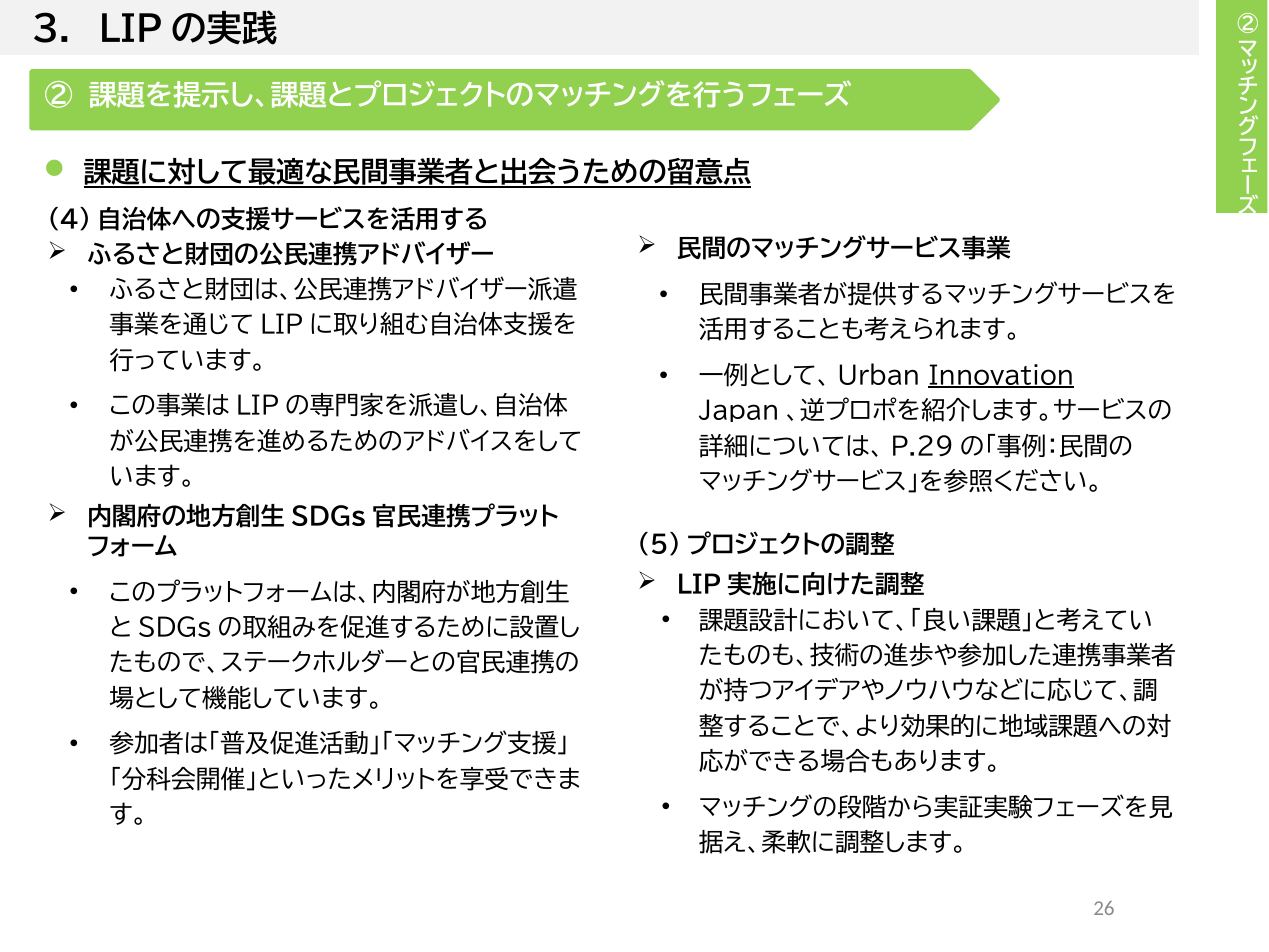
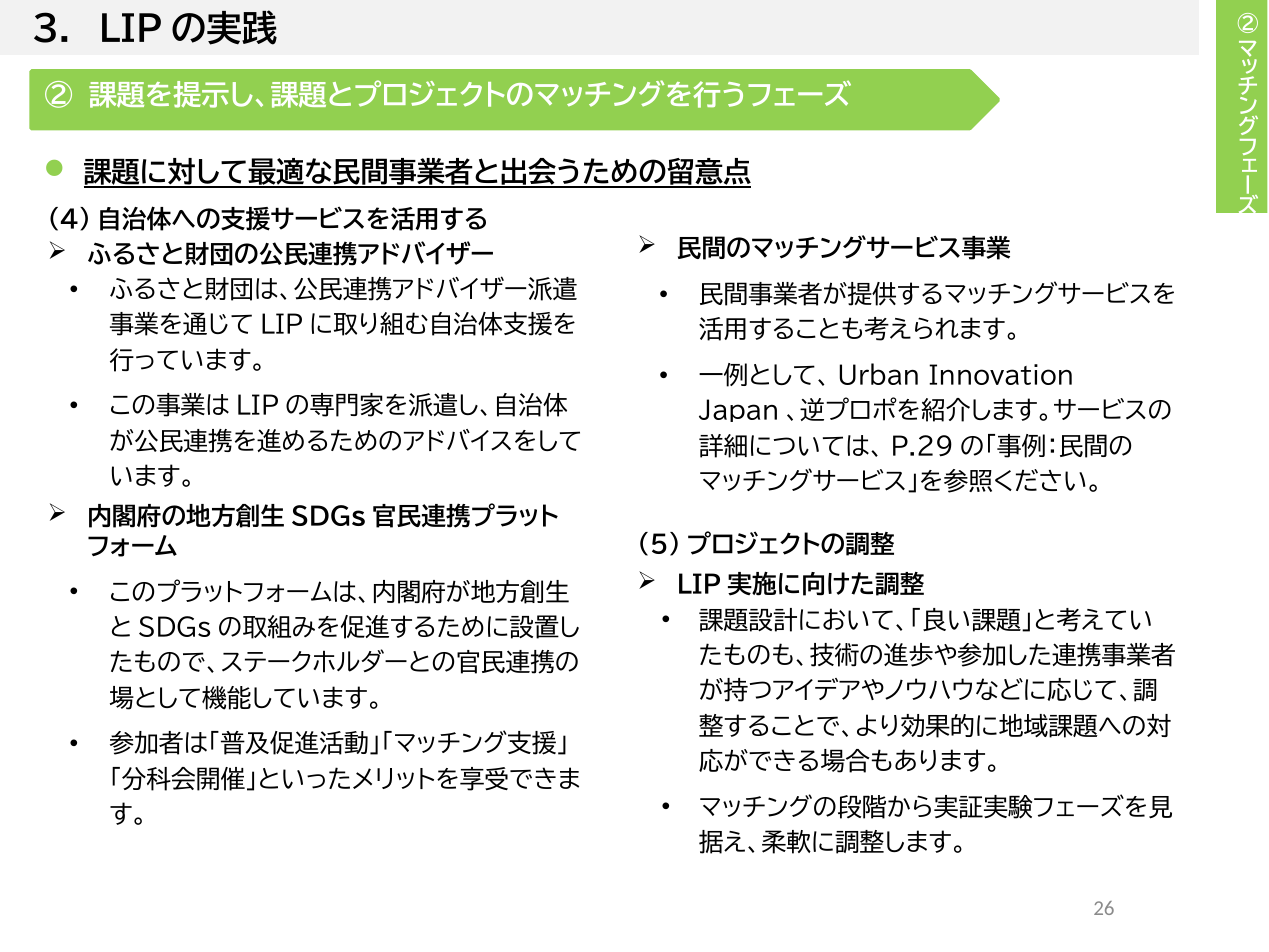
Innovation underline: present -> none (1001, 376)
